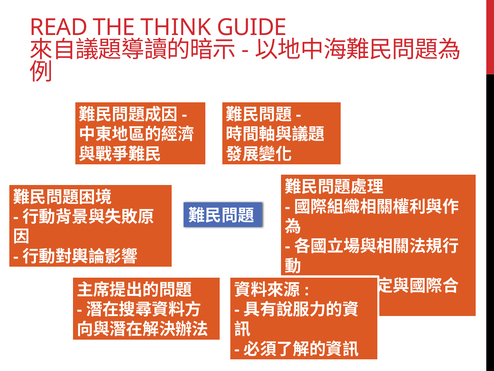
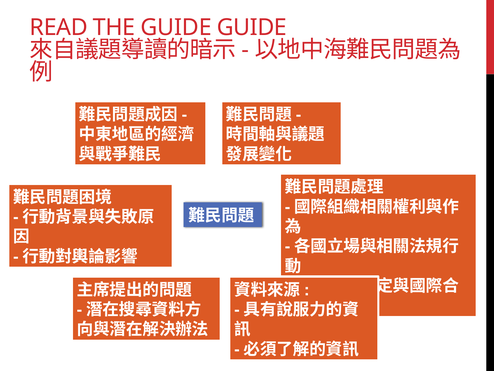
THE THINK: THINK -> GUIDE (176, 27)
